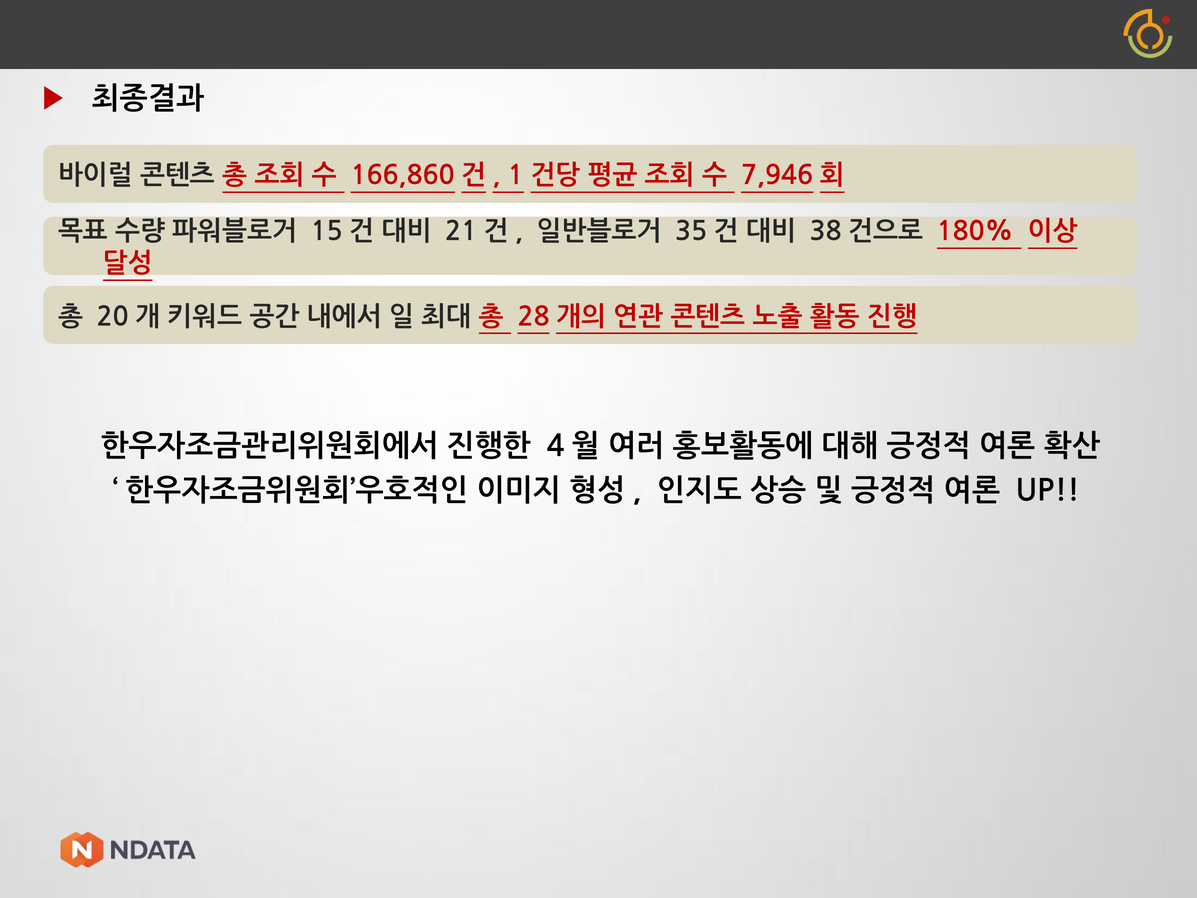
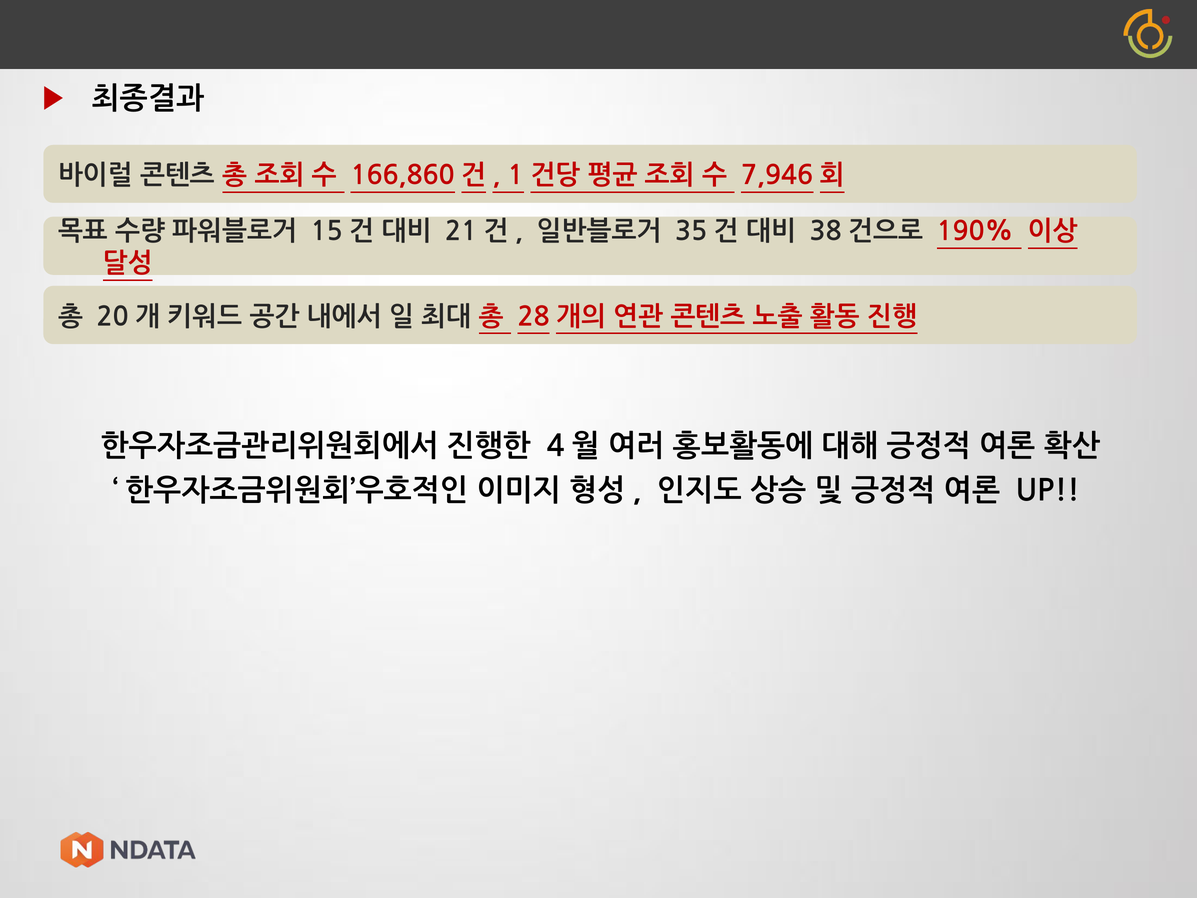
180%: 180% -> 190% (975, 232)
